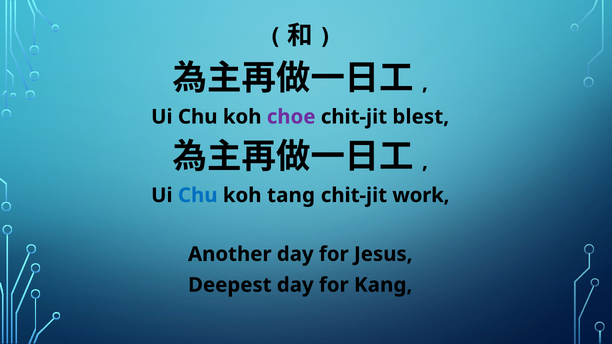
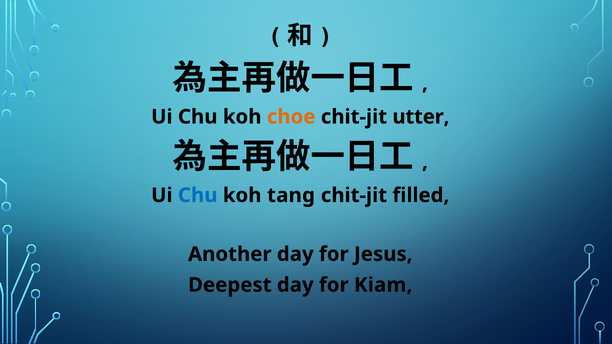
choe colour: purple -> orange (291, 117)
blest: blest -> utter (421, 117)
work: work -> filled (421, 195)
Kang: Kang -> Kiam (383, 285)
